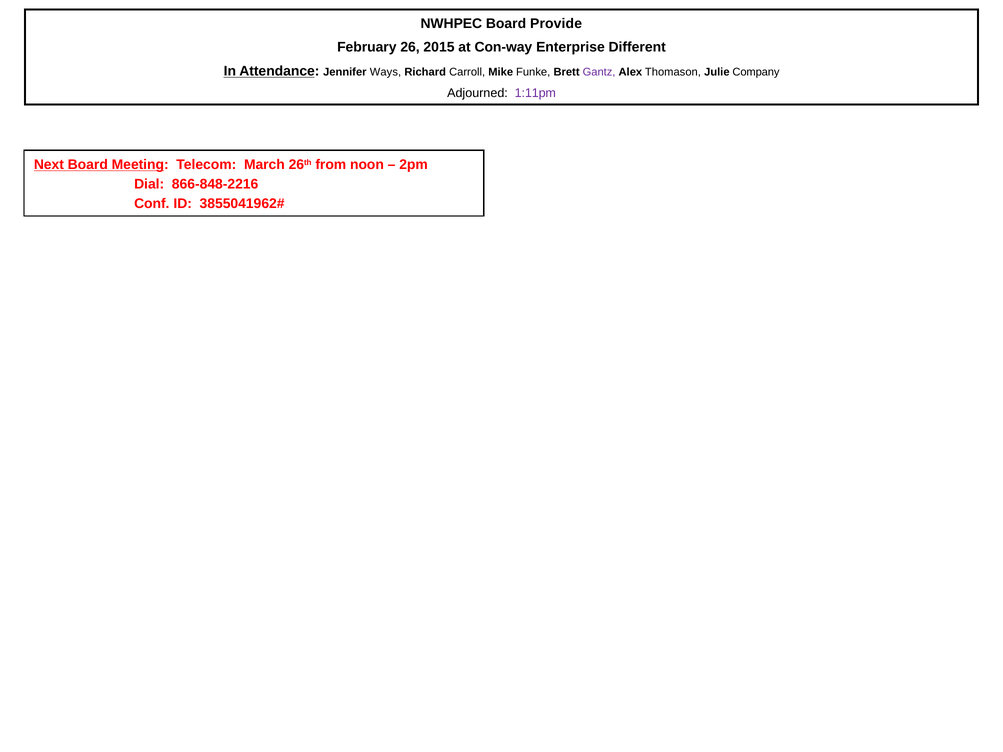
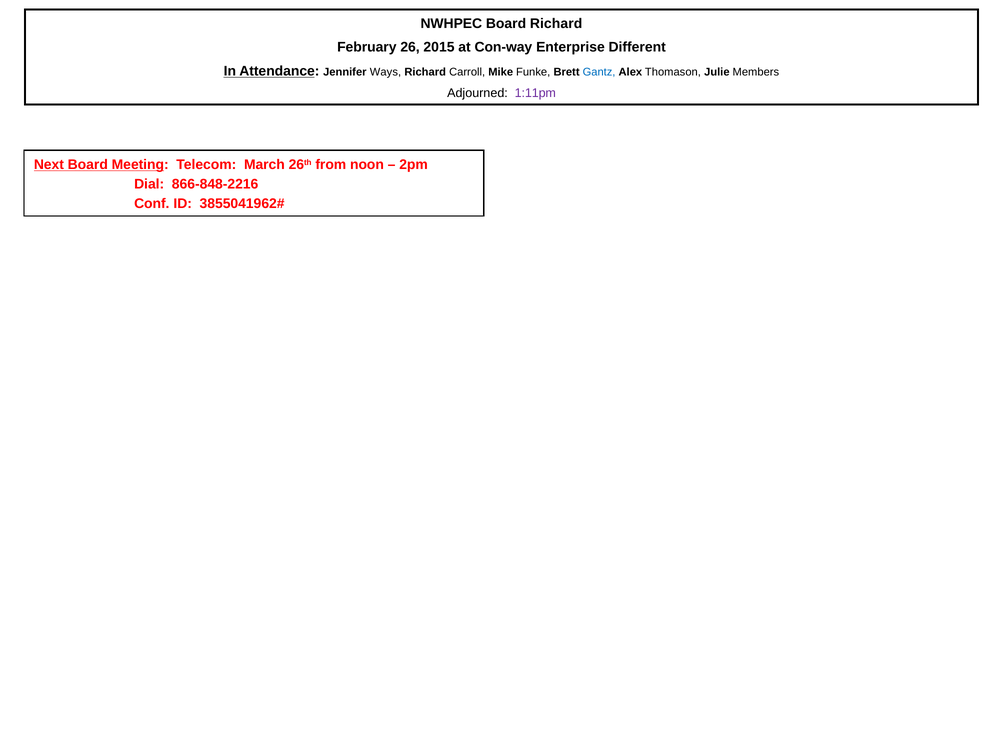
Board Provide: Provide -> Richard (556, 24)
Gantz colour: purple -> blue (599, 72)
Company: Company -> Members (756, 72)
